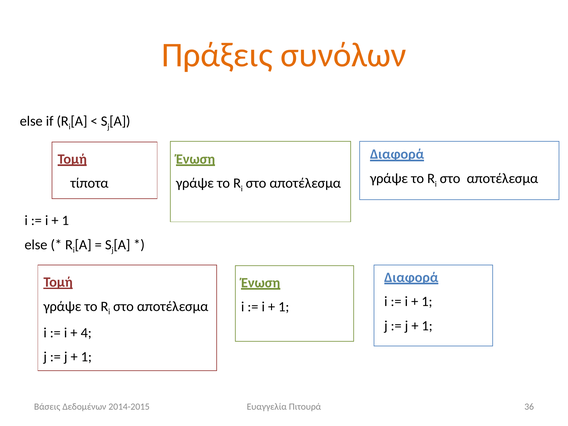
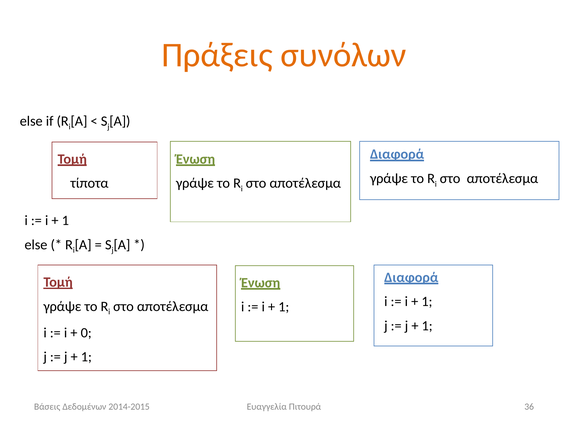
4: 4 -> 0 (86, 333)
